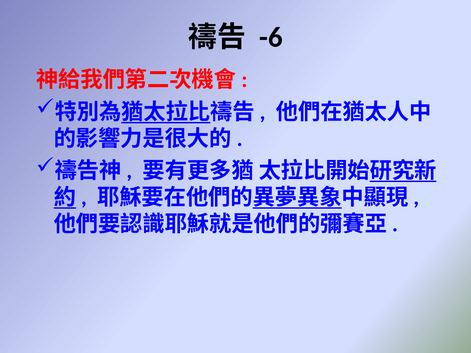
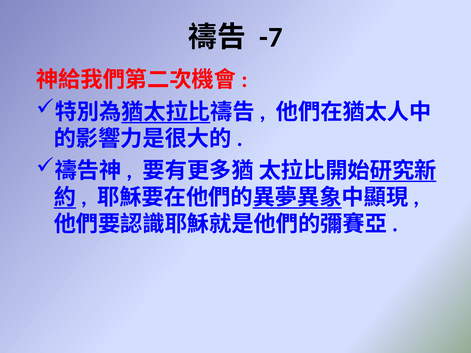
-6: -6 -> -7 (271, 37)
